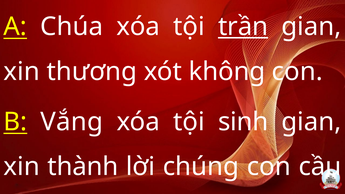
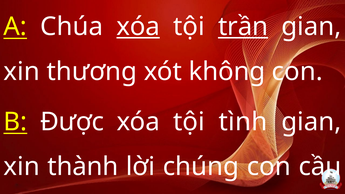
xóa underline: none -> present (138, 27)
Vắng: Vắng -> Được (72, 122)
sinh: sinh -> tình (243, 122)
